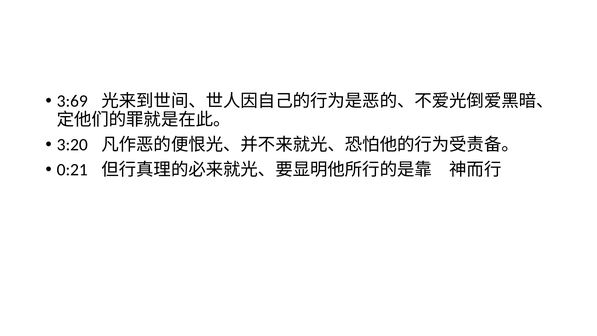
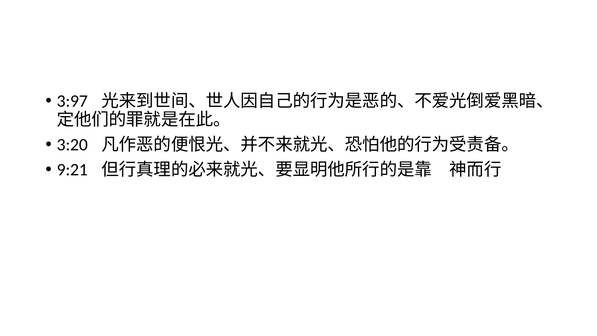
3:69: 3:69 -> 3:97 (72, 101)
0:21: 0:21 -> 9:21 (72, 170)
